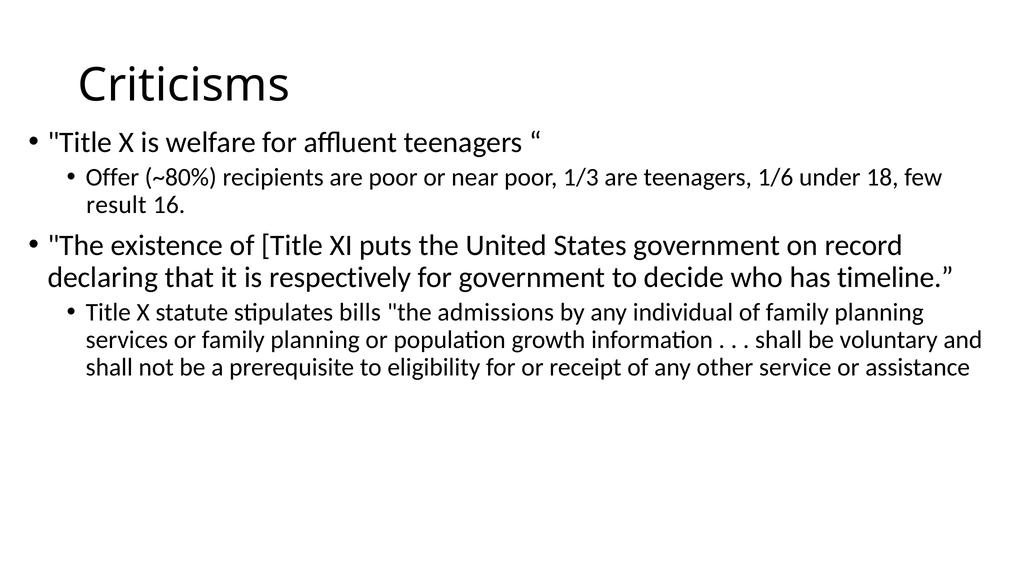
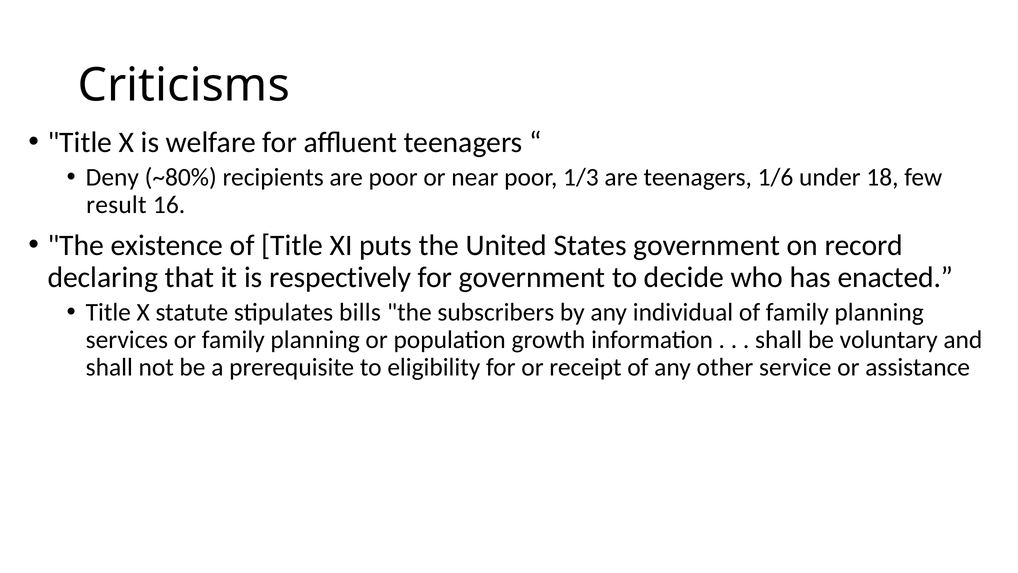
Offer: Offer -> Deny (112, 177)
timeline: timeline -> enacted (895, 277)
admissions: admissions -> subscribers (496, 312)
